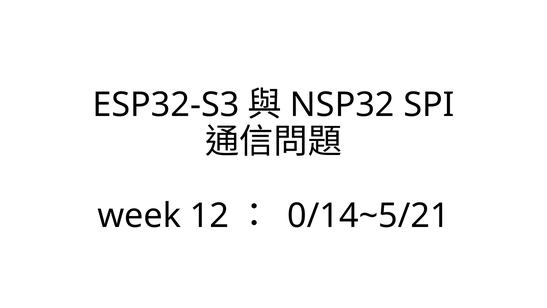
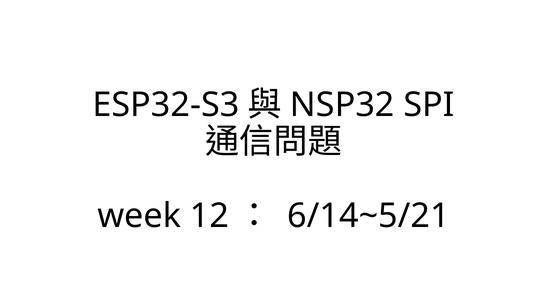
0/14~5/21: 0/14~5/21 -> 6/14~5/21 (368, 216)
